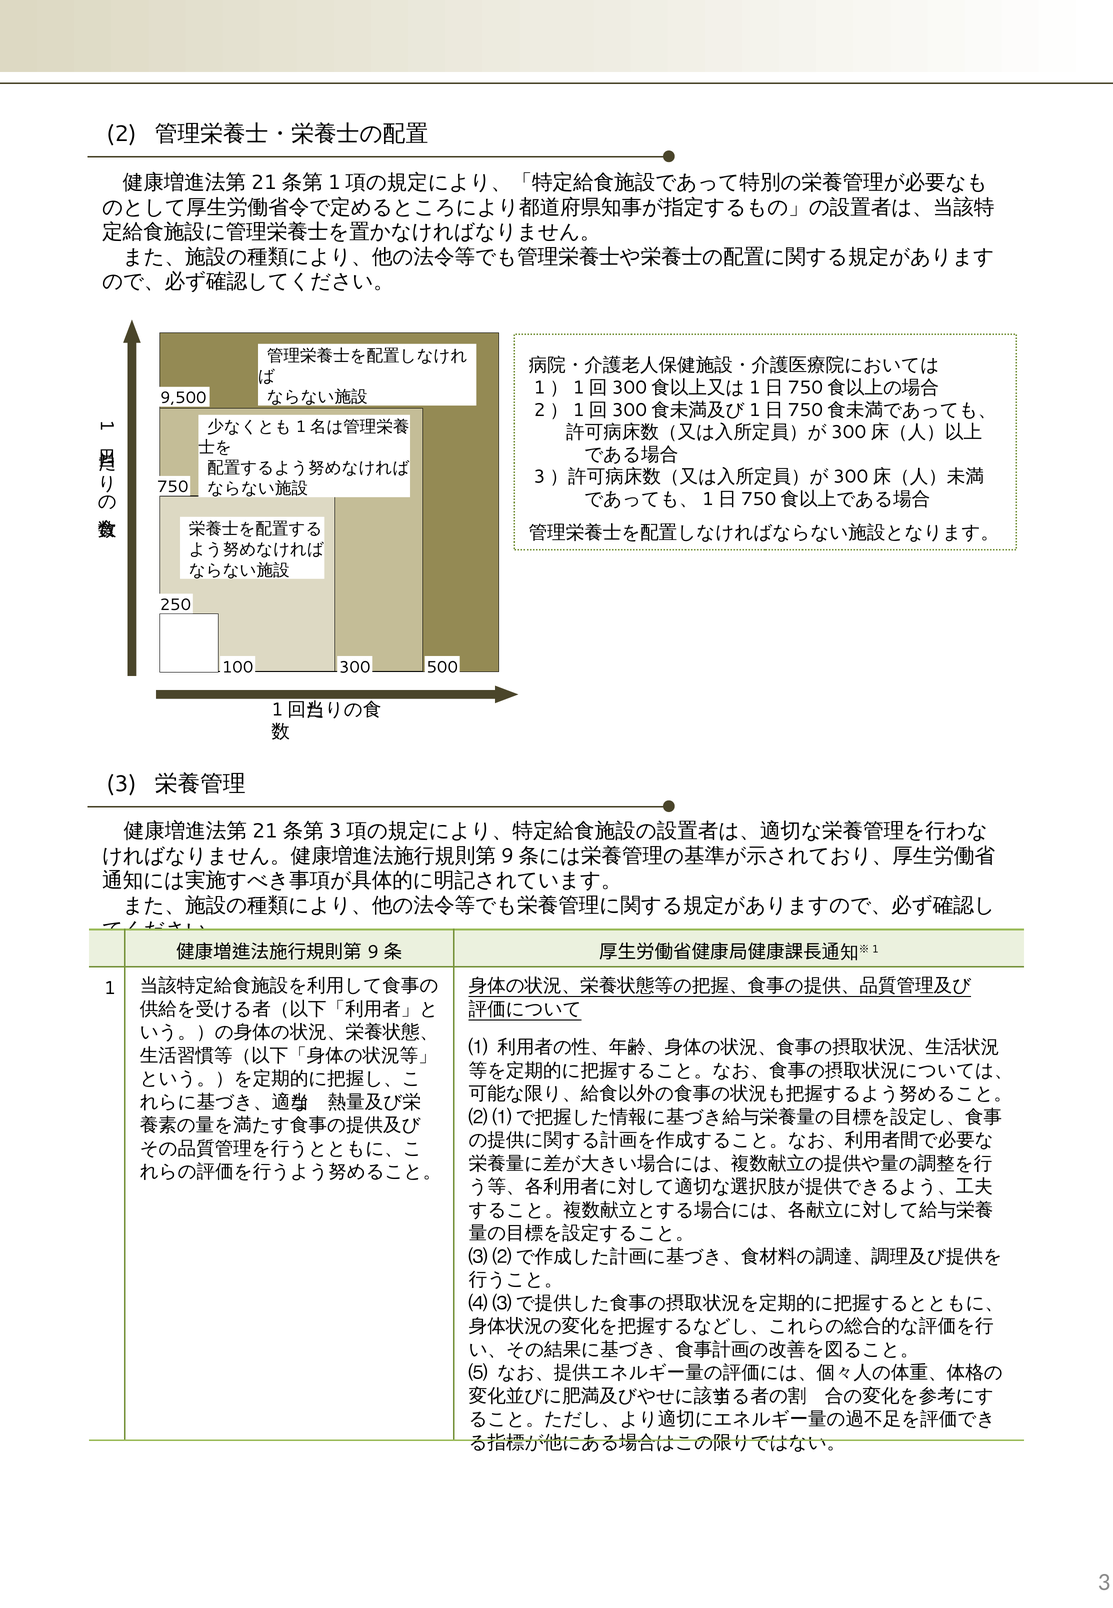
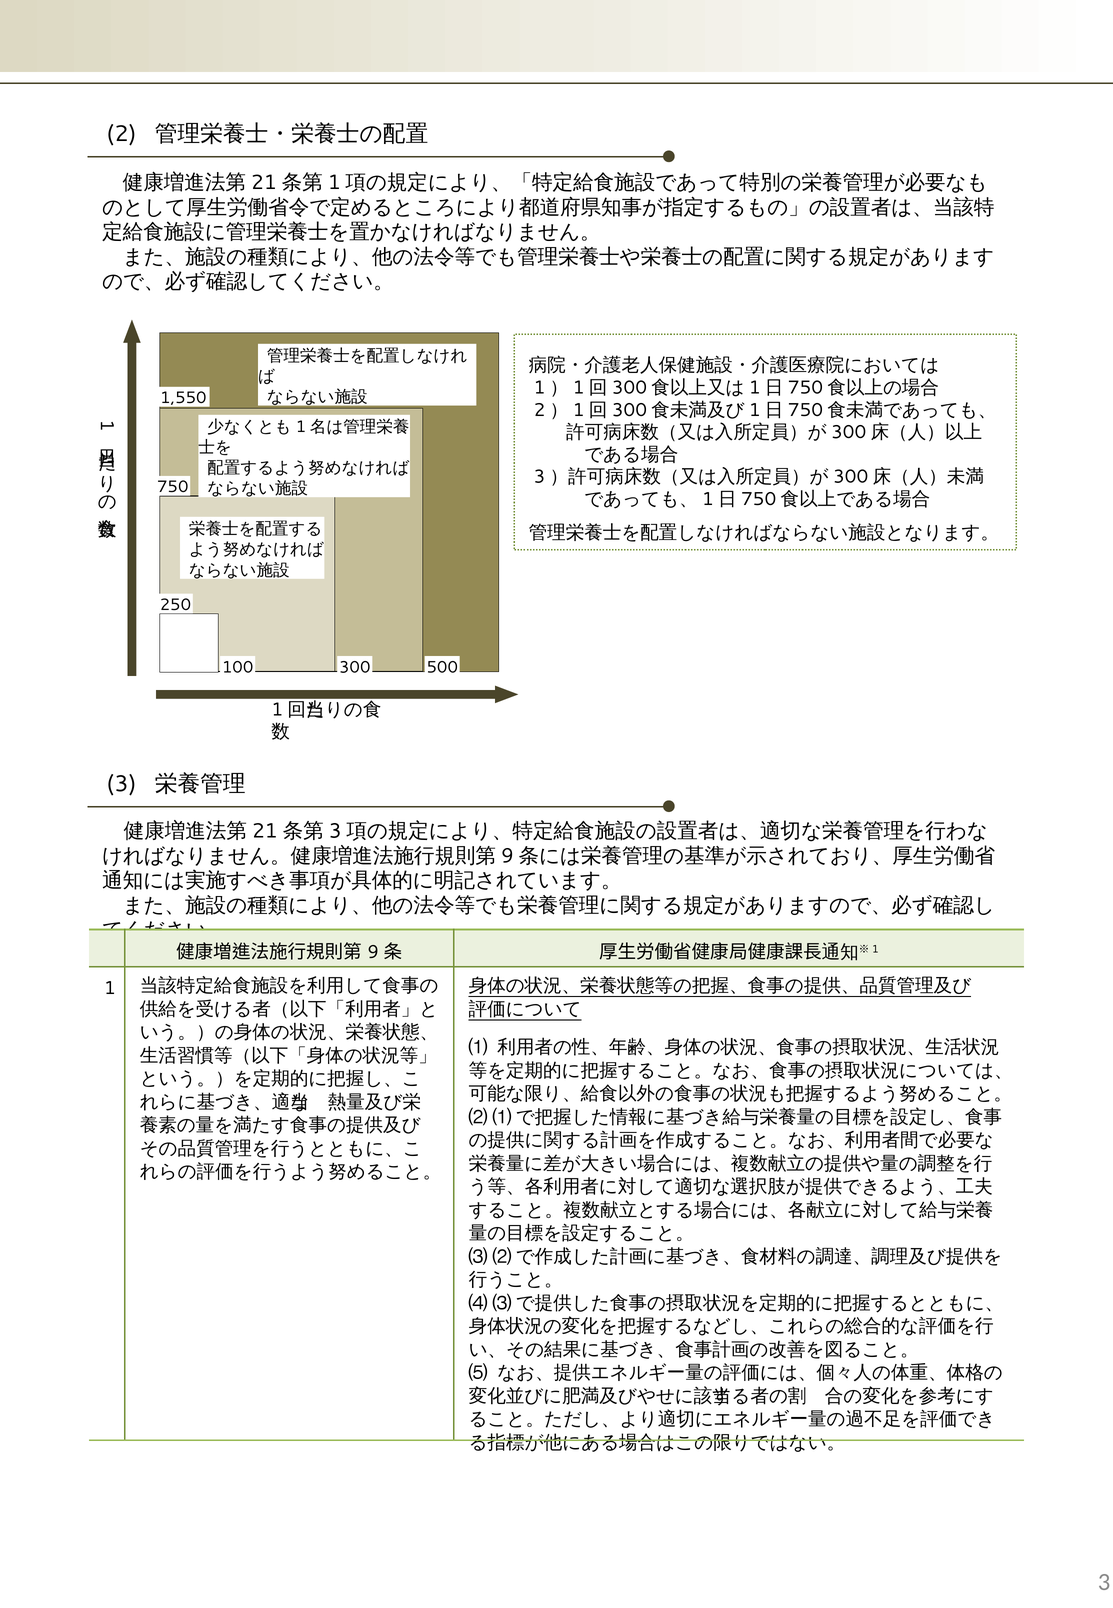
9,500: 9,500 -> 1,550 (183, 398)
